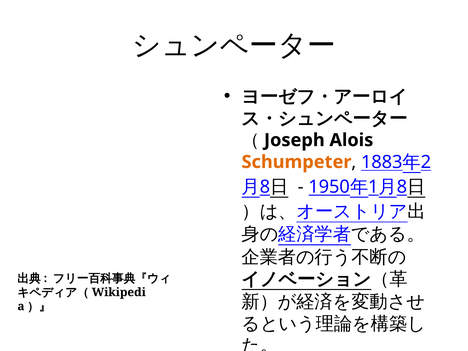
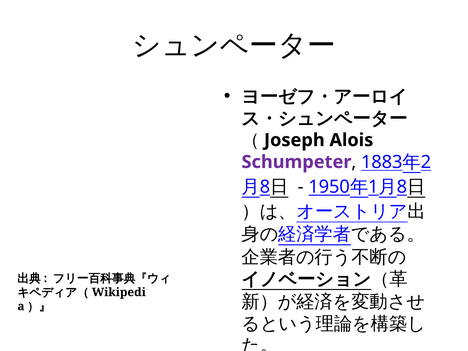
Schumpeter colour: orange -> purple (297, 162)
